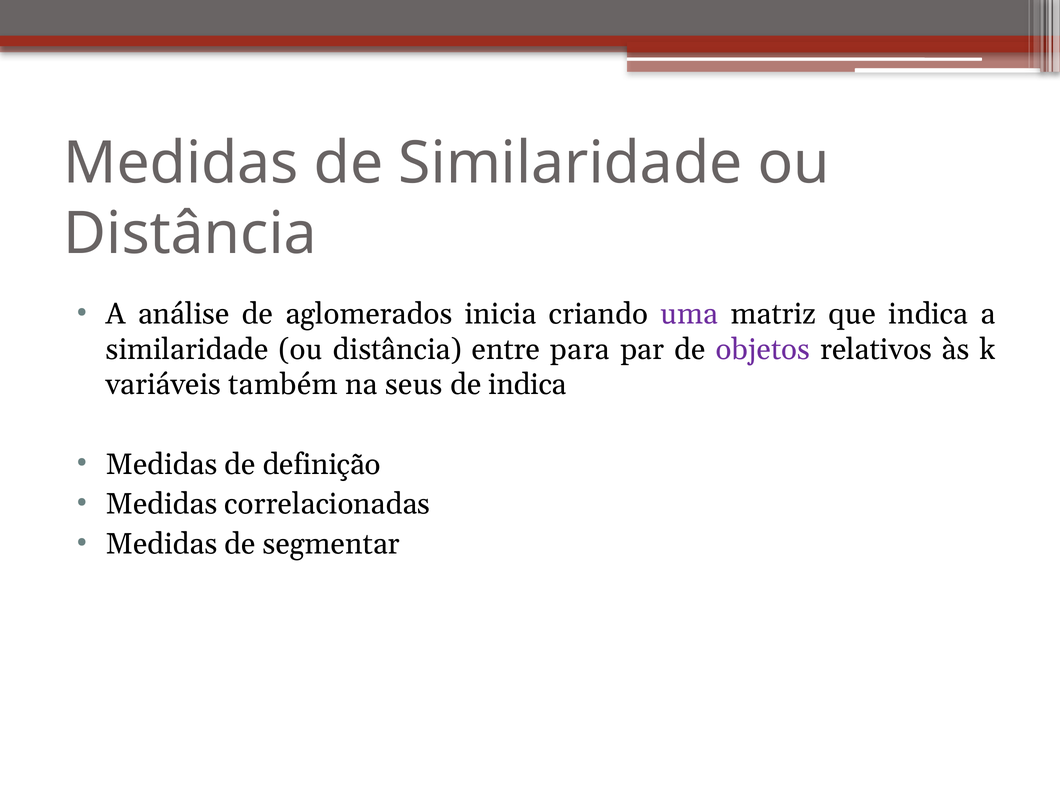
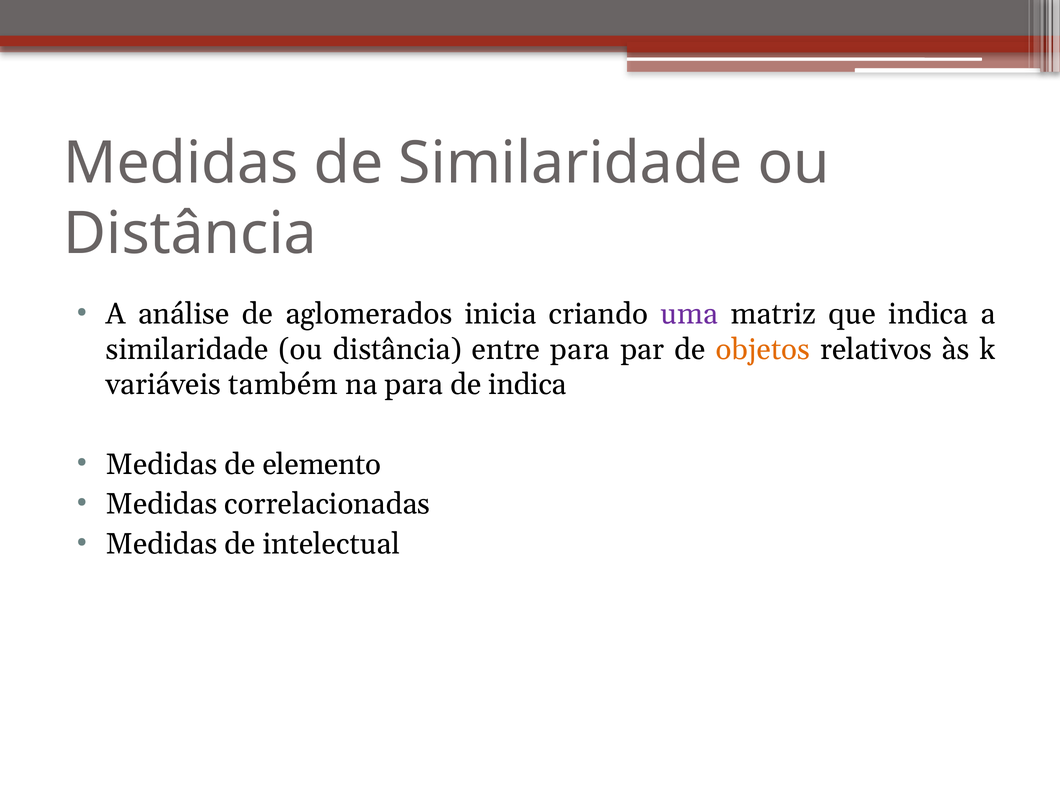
objetos colour: purple -> orange (763, 349)
na seus: seus -> para (414, 385)
definição: definição -> elemento (322, 464)
segmentar: segmentar -> intelectual (331, 544)
